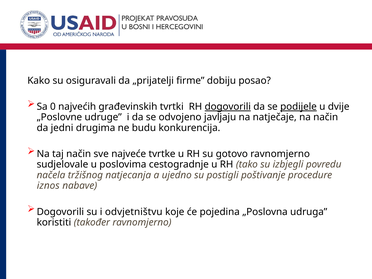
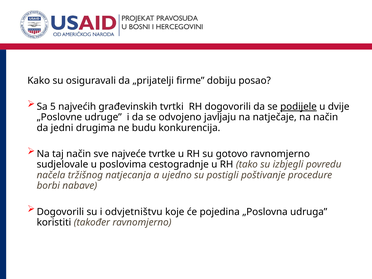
0: 0 -> 5 (53, 107)
dogovorili underline: present -> none (228, 107)
iznos: iznos -> borbi (48, 186)
